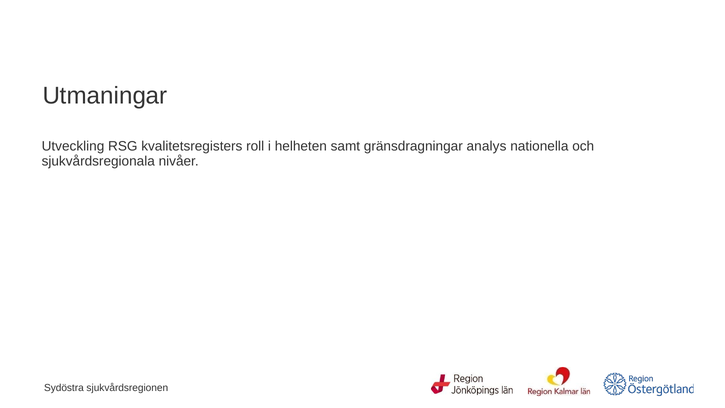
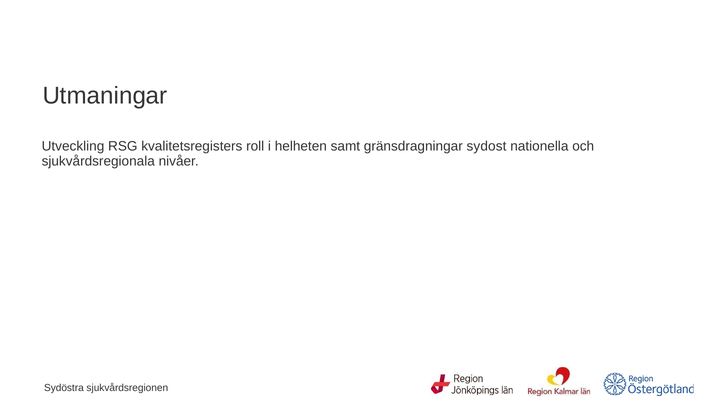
analys: analys -> sydost (486, 146)
